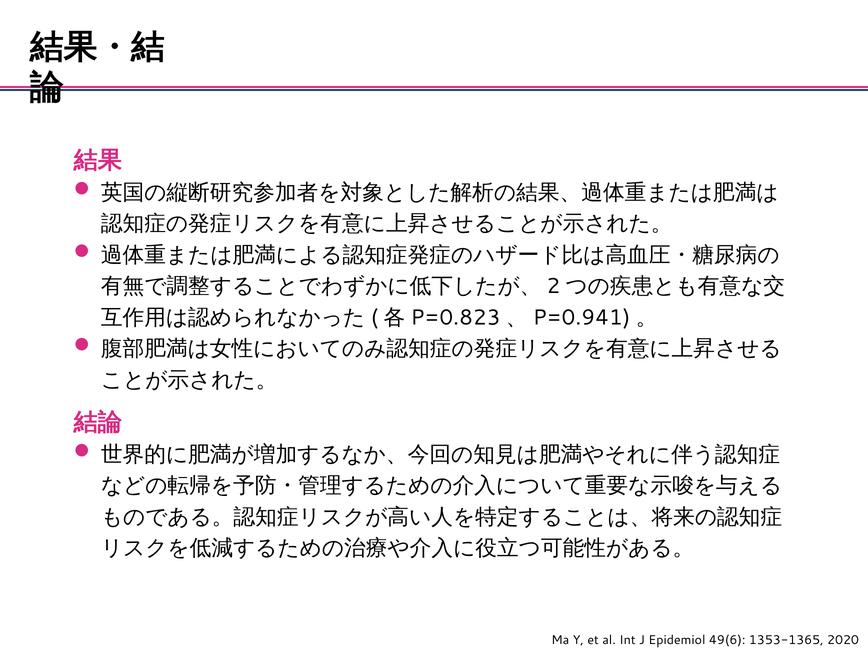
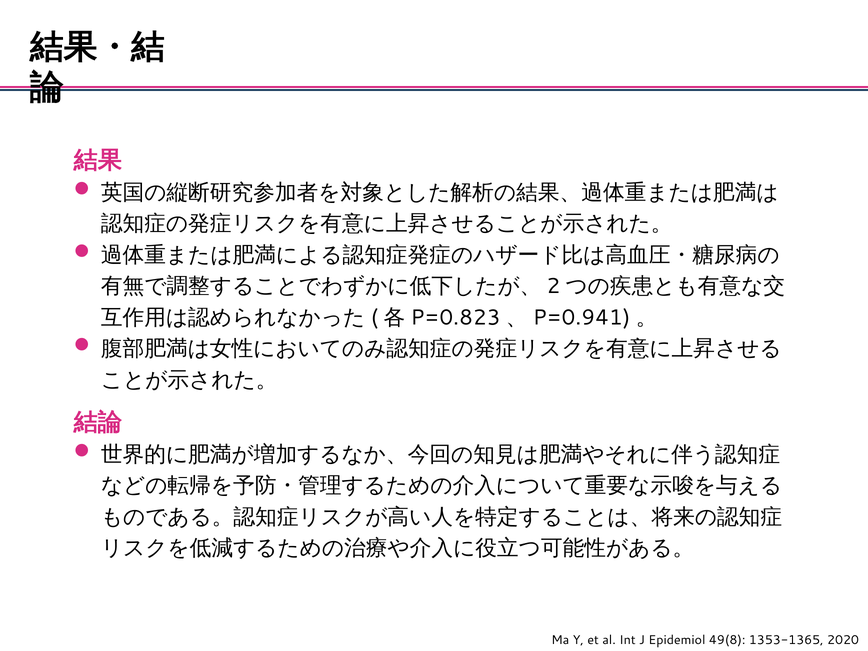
49(6: 49(6 -> 49(8 (727, 640)
